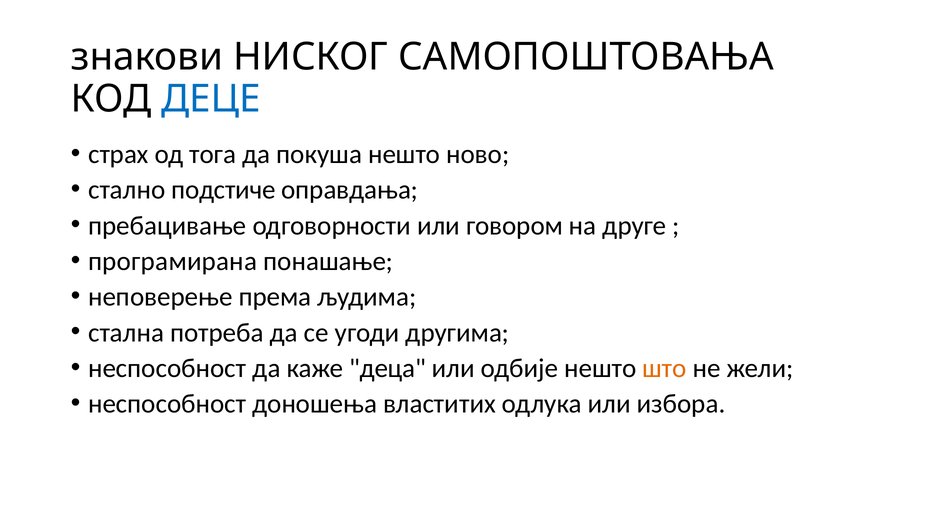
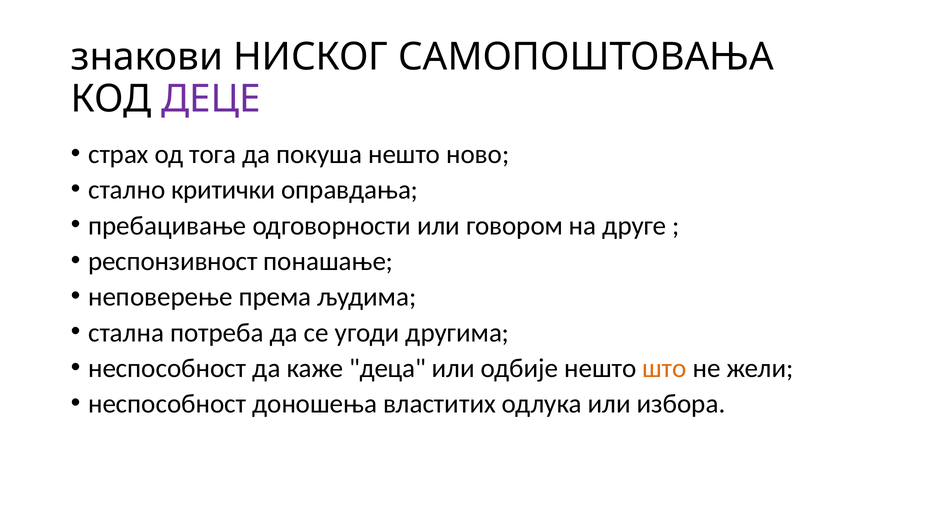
ДЕЦЕ colour: blue -> purple (211, 99)
подстиче: подстиче -> критички (223, 190)
програмирана: програмирана -> респонзивност (173, 261)
